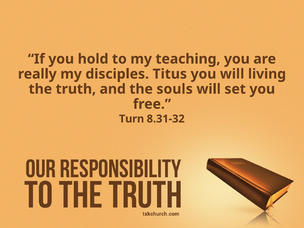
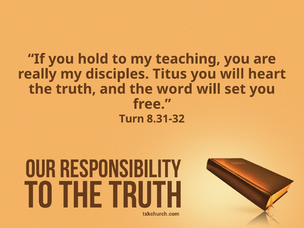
living: living -> heart (267, 74)
souls: souls -> word (175, 89)
